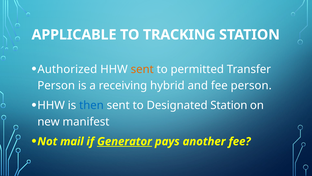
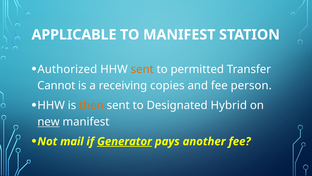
TO TRACKING: TRACKING -> MANIFEST (179, 35)
Person: Person -> Cannot (56, 85)
hybrid: hybrid -> copies (167, 85)
then colour: blue -> orange (91, 105)
Designated Station: Station -> Hybrid (229, 105)
new underline: none -> present (49, 121)
